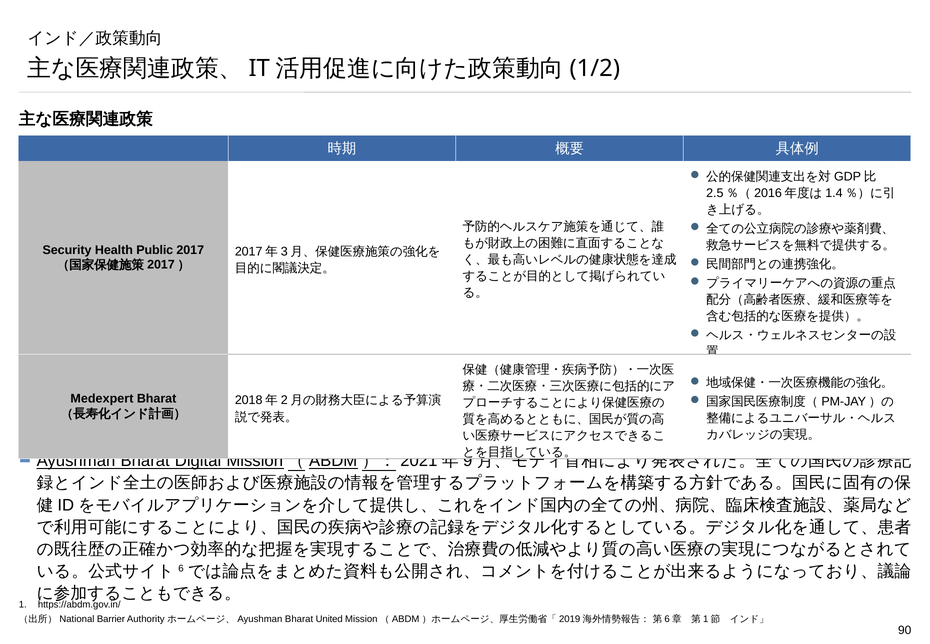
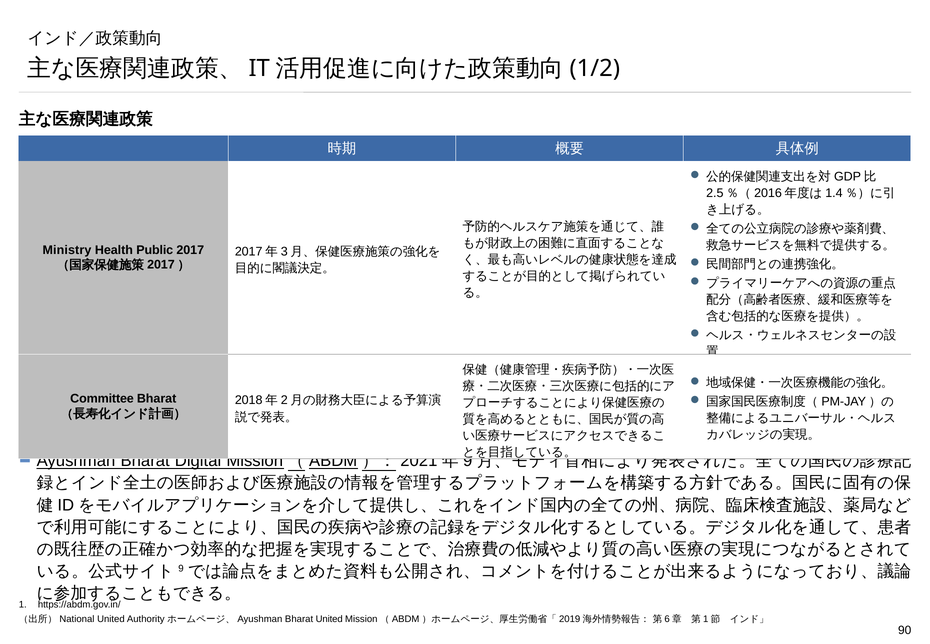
Security: Security -> Ministry (67, 250)
Medexpert: Medexpert -> Committee (102, 399)
6: 6 -> 9 (181, 568)
Barrier: Barrier -> United (111, 619)
